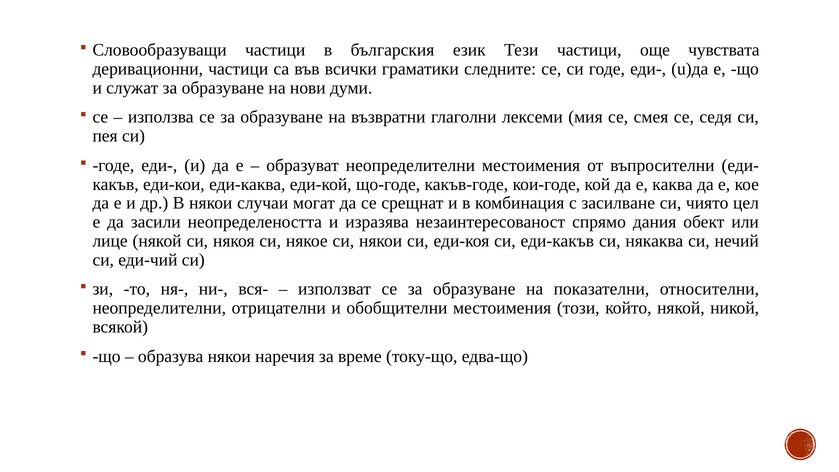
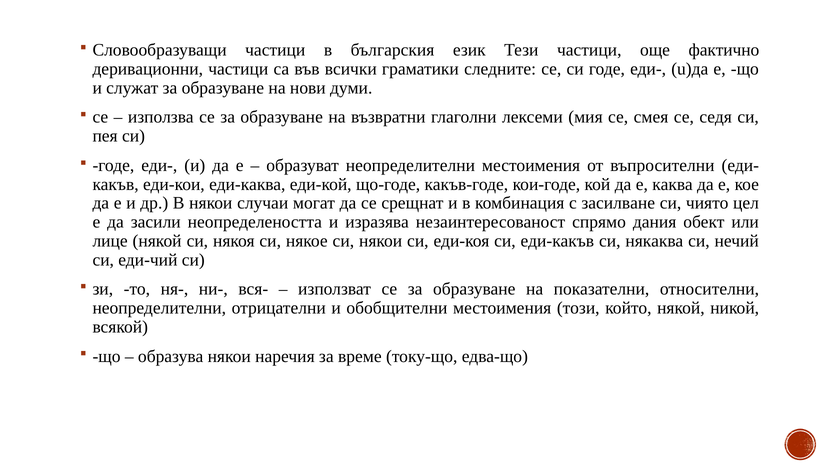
чувствата: чувствата -> фактично (724, 50)
